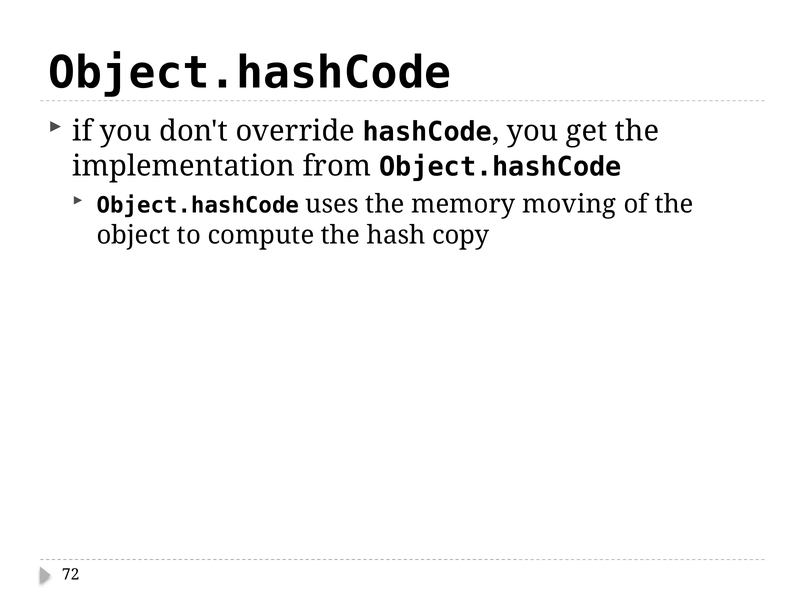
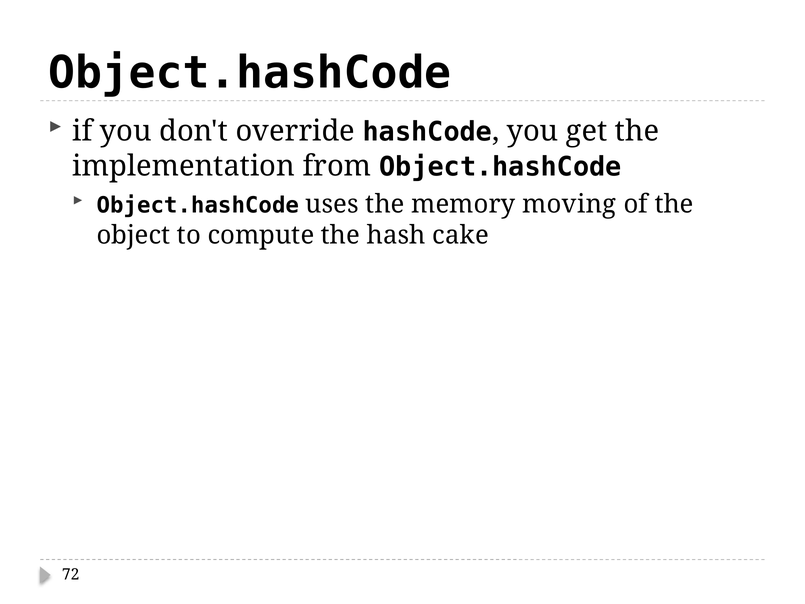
copy: copy -> cake (460, 235)
